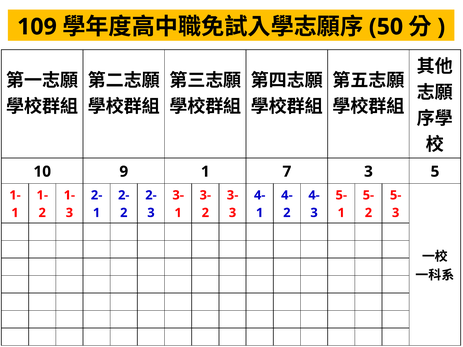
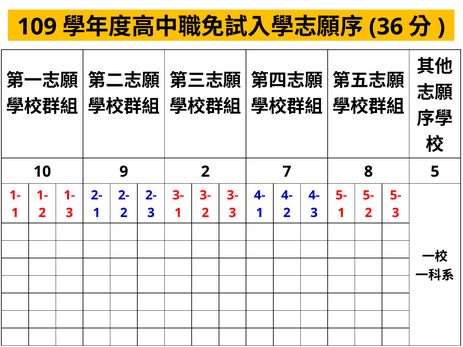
50: 50 -> 36 (386, 27)
9 1: 1 -> 2 (205, 172)
7 3: 3 -> 8 (368, 172)
